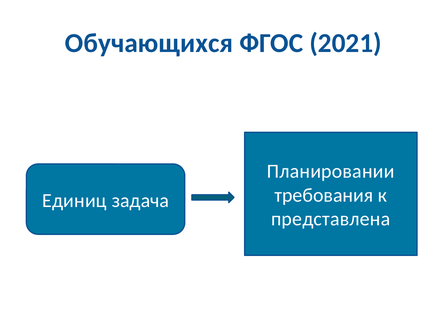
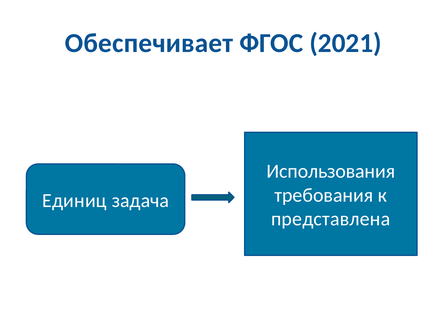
Обучающихся: Обучающихся -> Обеспечивает (149, 43)
Планировании: Планировании -> Использования (331, 172)
